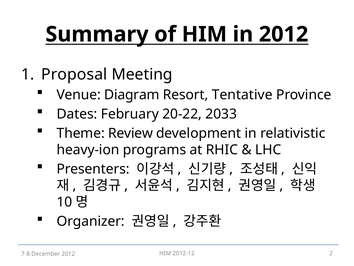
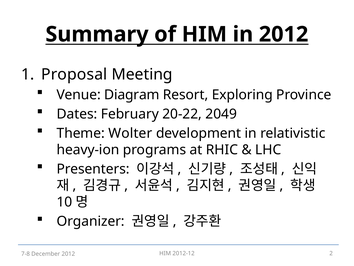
Tentative: Tentative -> Exploring (242, 95)
2033: 2033 -> 2049 (221, 114)
Review: Review -> Wolter (130, 133)
